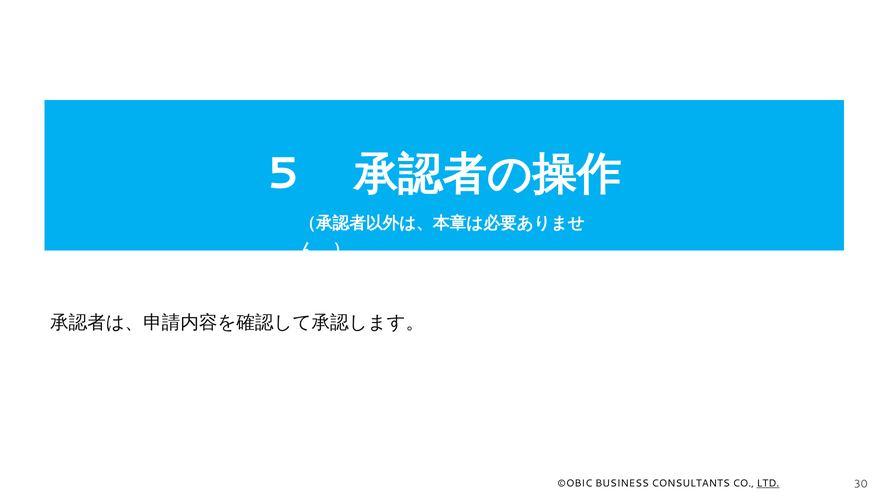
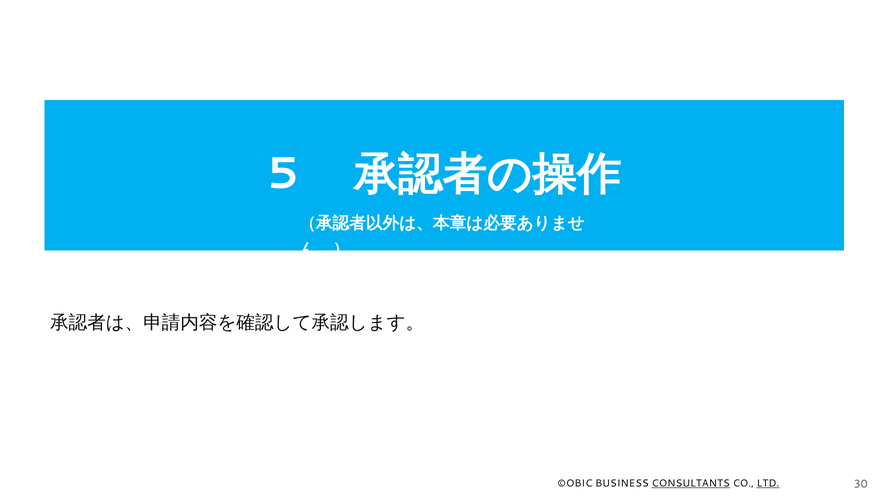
CONSULTANTS underline: none -> present (691, 484)
